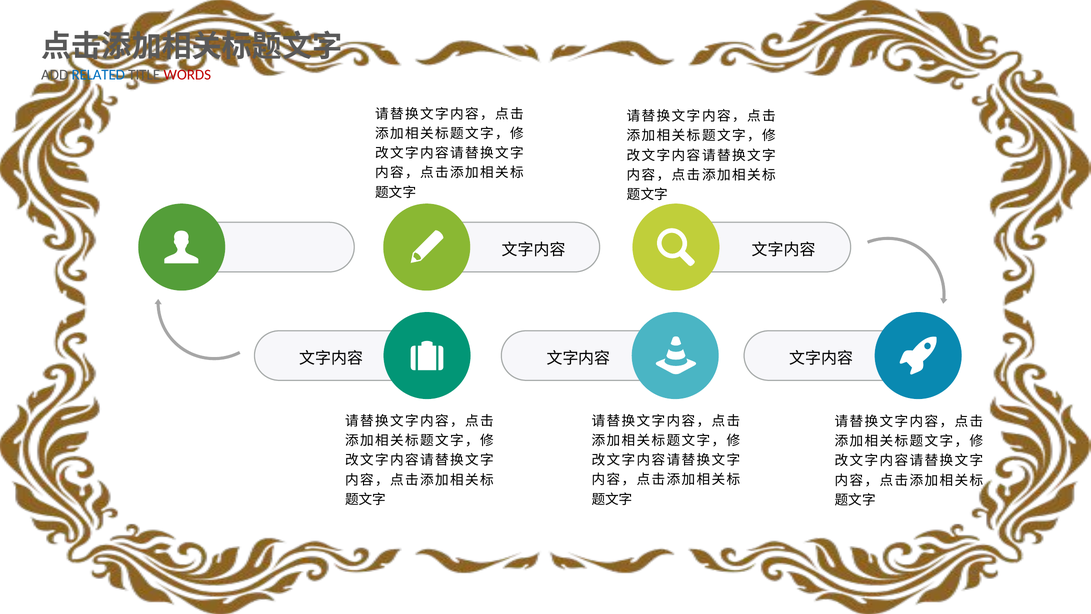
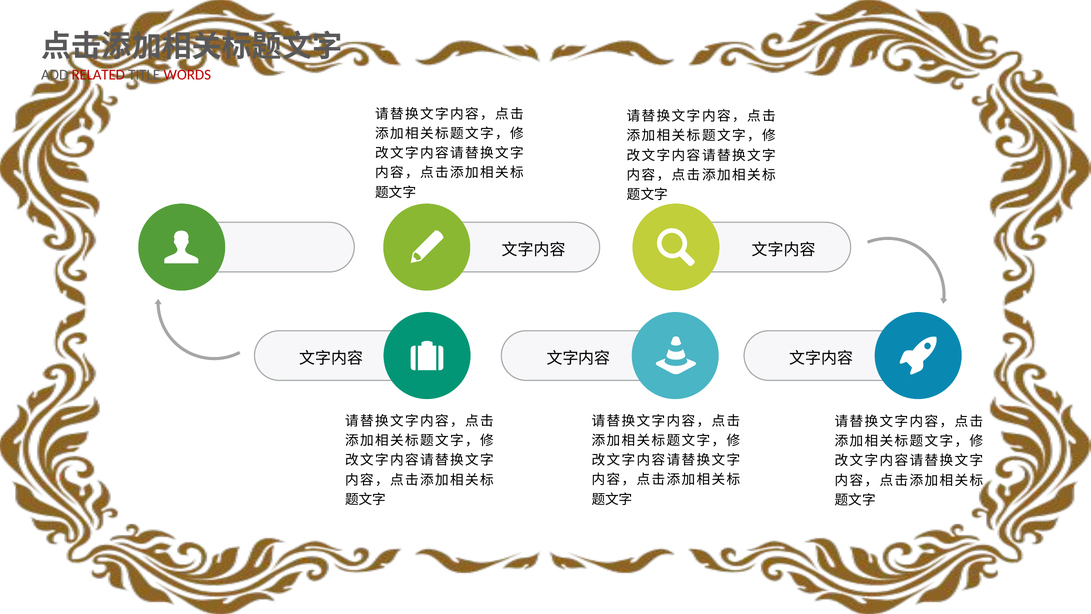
RELATED colour: blue -> red (98, 75)
